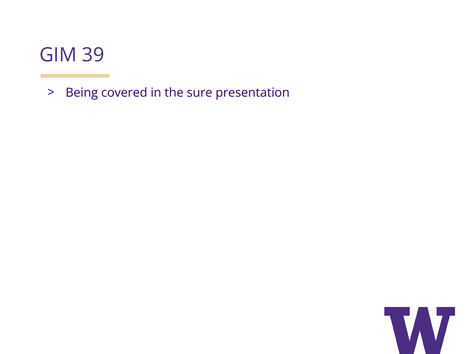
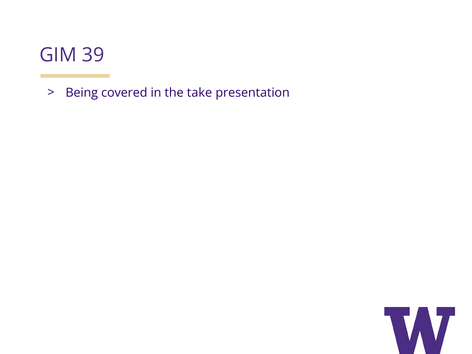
sure: sure -> take (199, 93)
